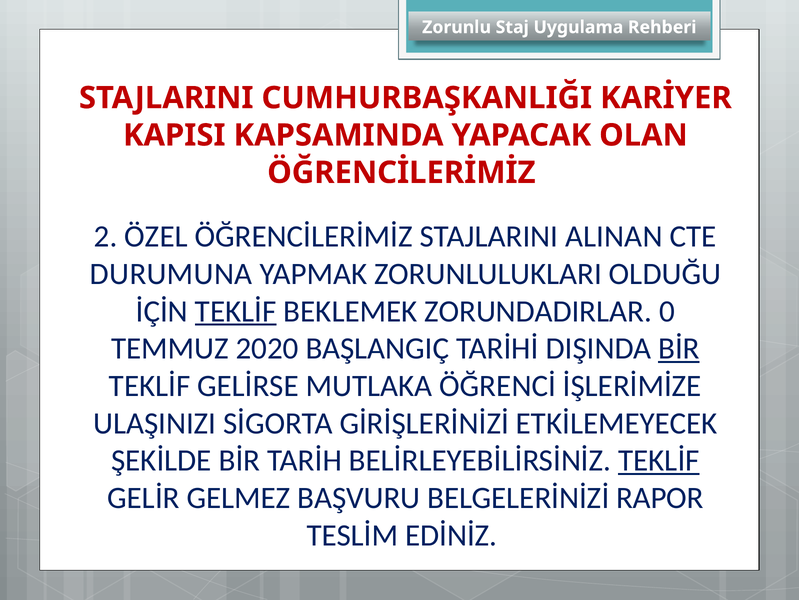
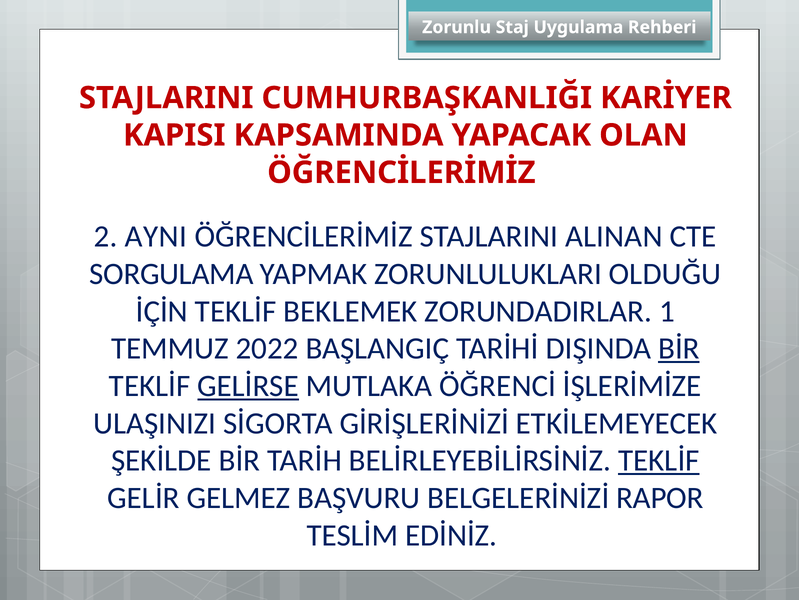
ÖZEL: ÖZEL -> AYNI (156, 236)
DURUMUNA: DURUMUNA -> SORGULAMA (171, 274)
TEKLİF underline: present -> none (236, 311)
0: 0 -> 1 (667, 311)
2020: 2020 -> 2022 (267, 348)
GELİRSE underline: none -> present (248, 386)
